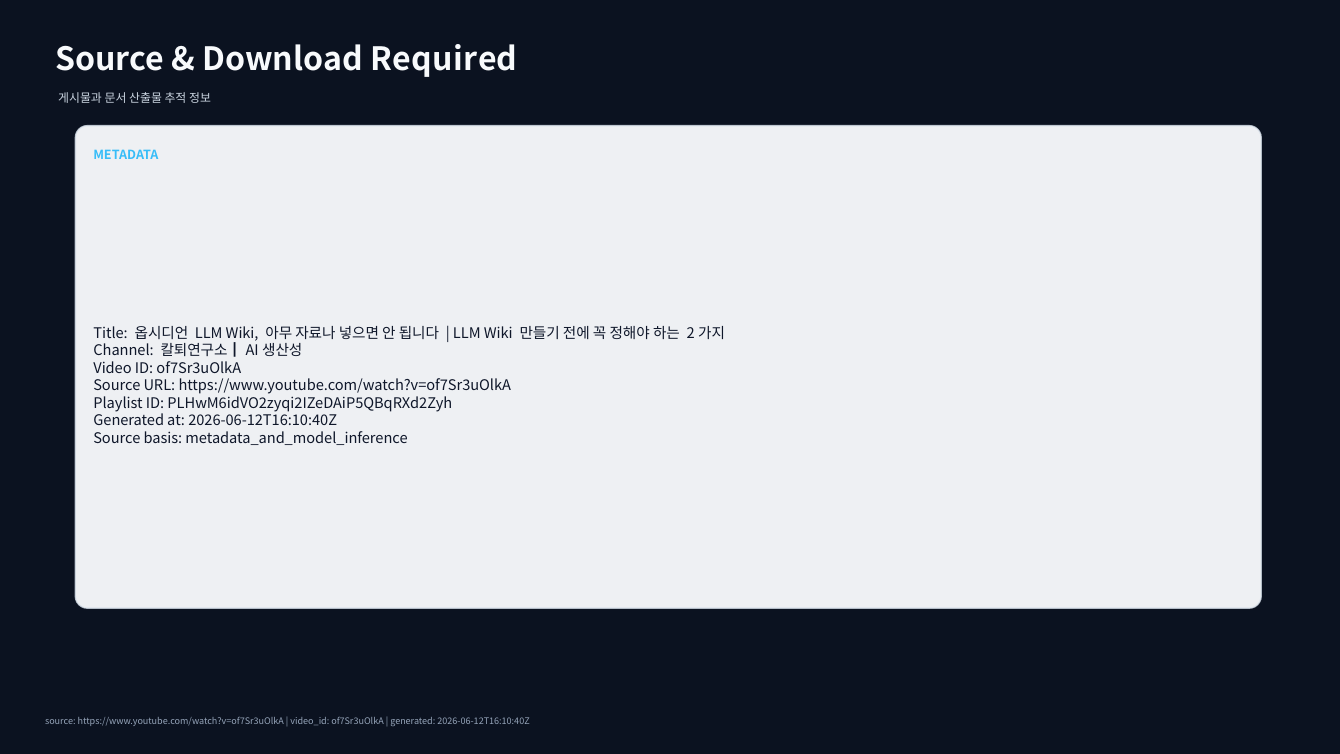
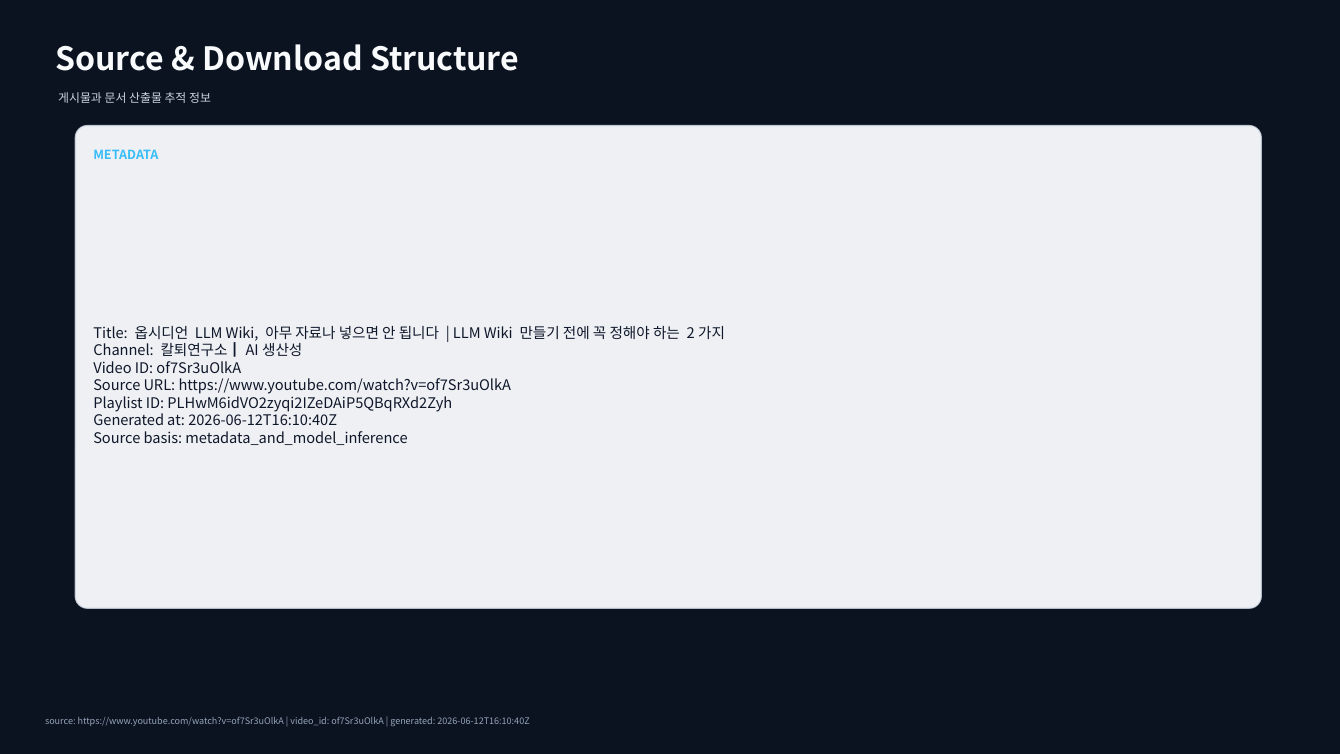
Required: Required -> Structure (445, 60)
